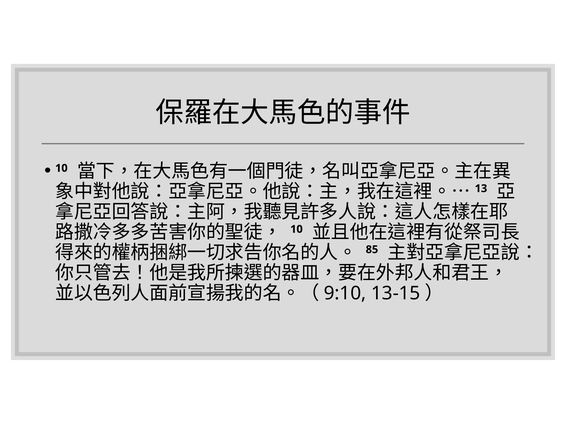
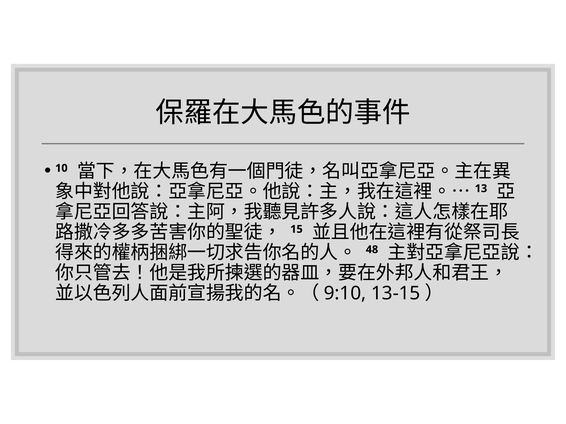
10: 10 -> 15 (296, 229)
85: 85 -> 48 (372, 250)
